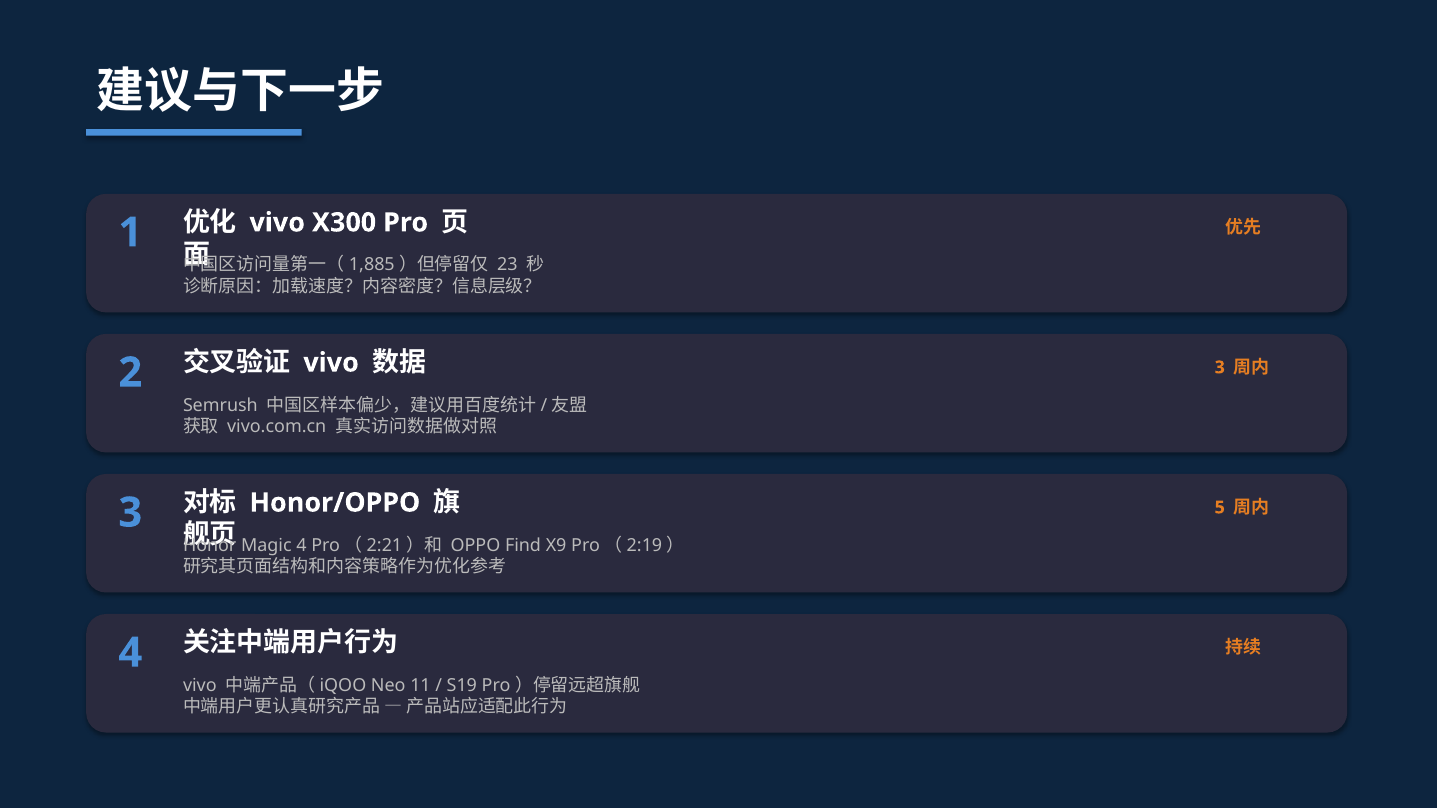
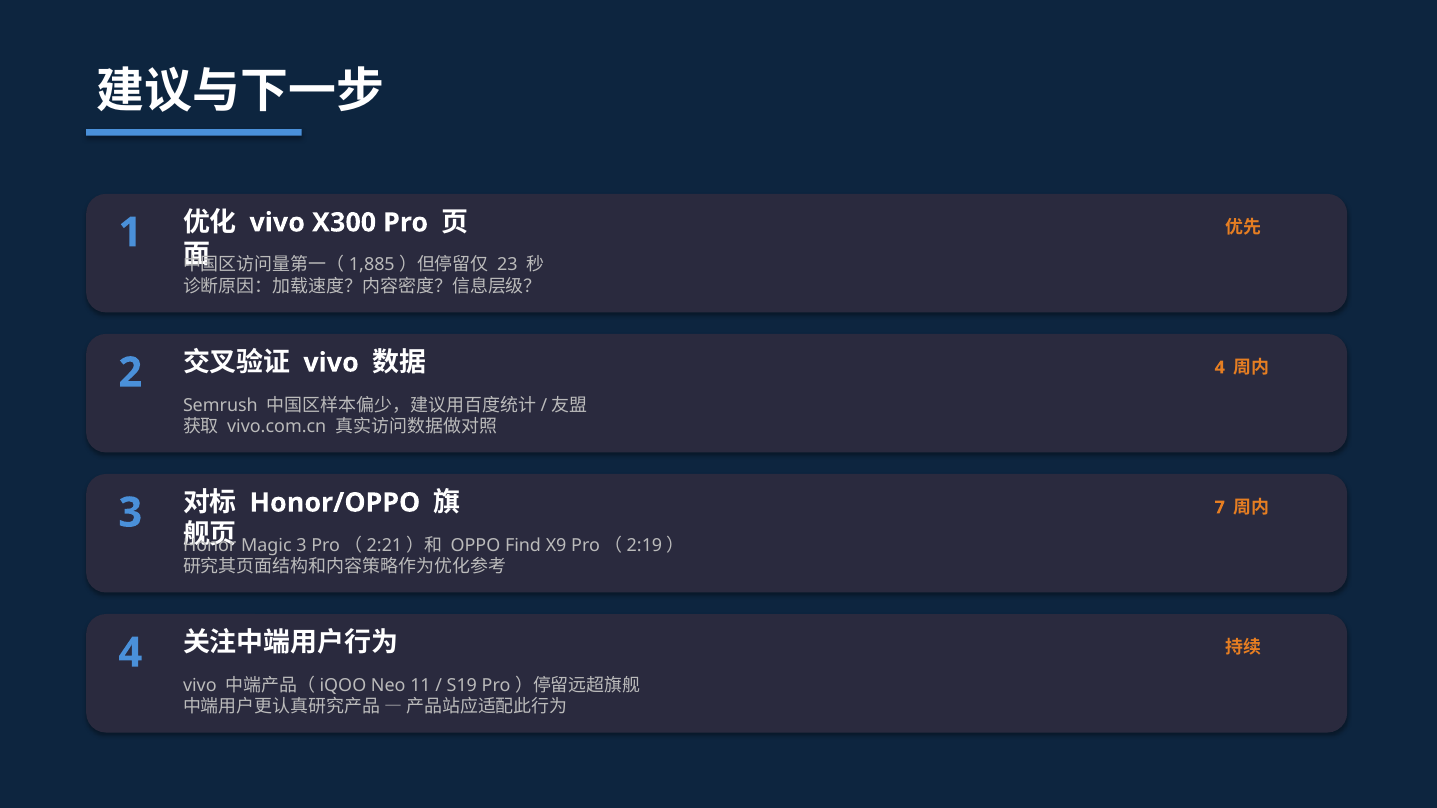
3: 3 -> 4 (1220, 368)
5: 5 -> 7 (1220, 508)
Magic 4: 4 -> 3 (301, 545)
